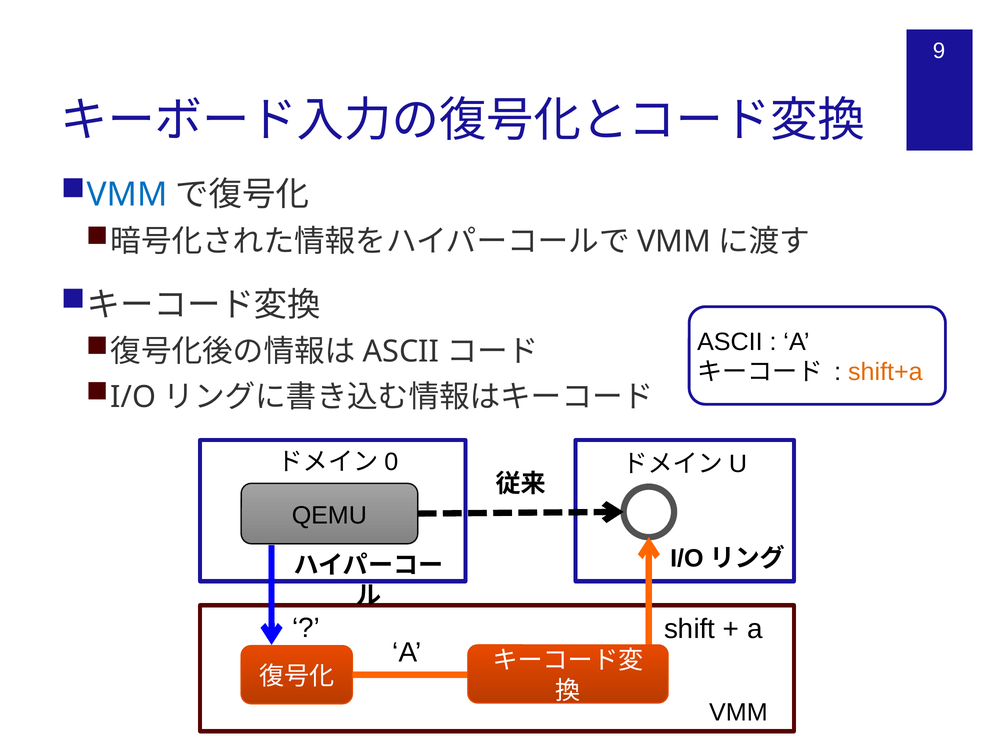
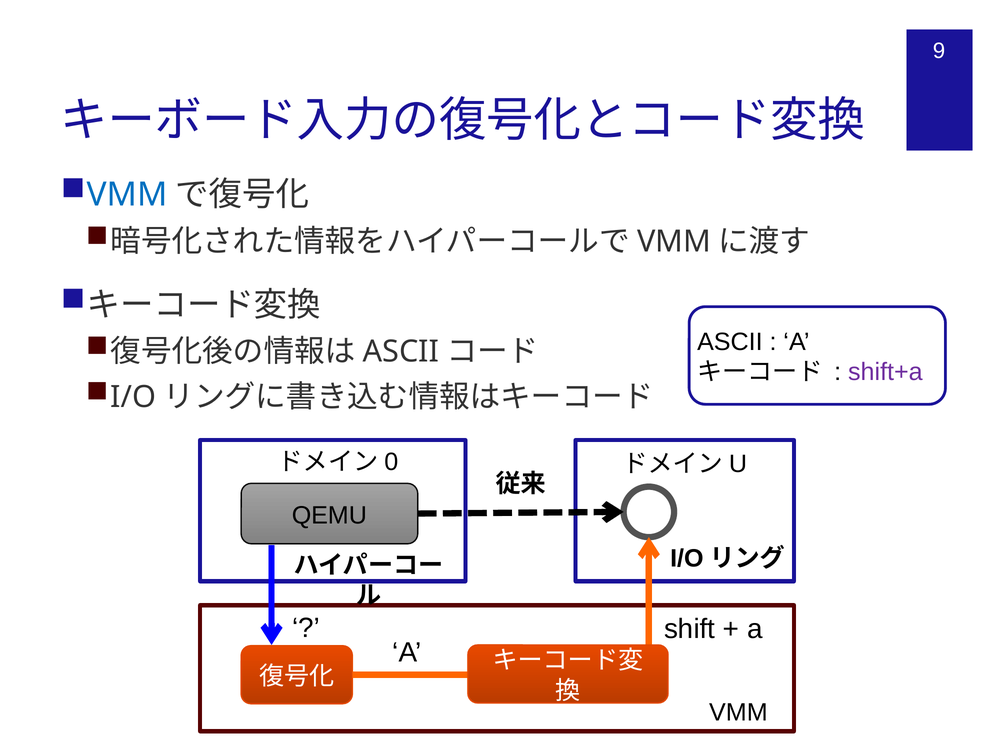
shift+a colour: orange -> purple (885, 372)
